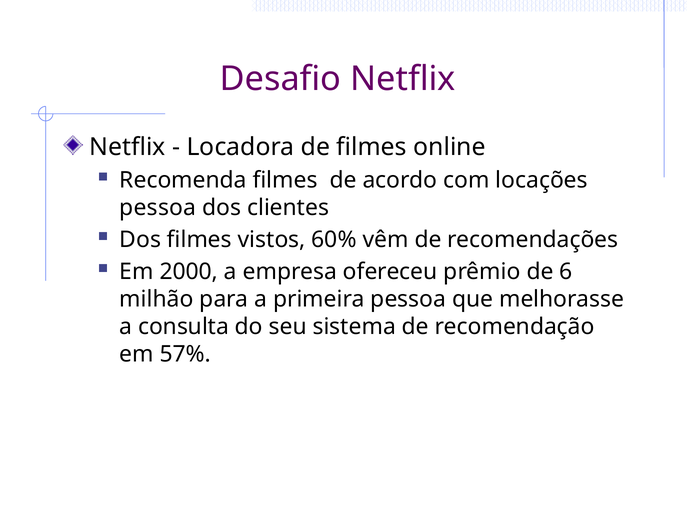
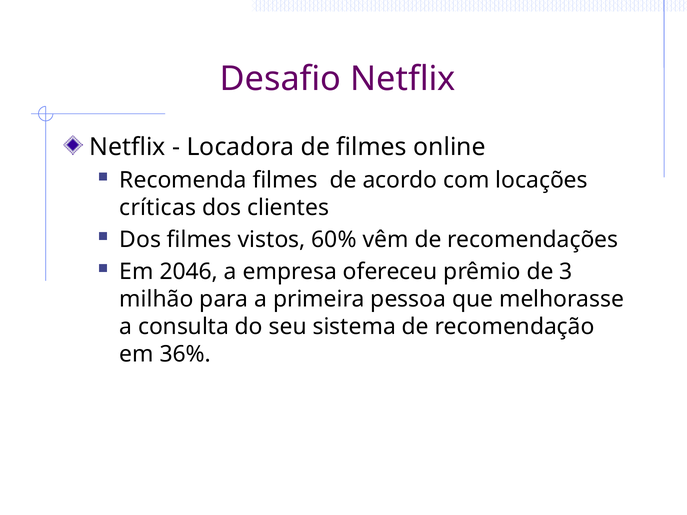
pessoa: pessoa -> críticas (158, 208)
2000: 2000 -> 2046 (189, 272)
6: 6 -> 3 (566, 272)
57%: 57% -> 36% (185, 354)
